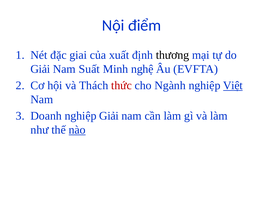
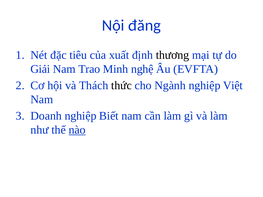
điểm: điểm -> đăng (144, 25)
giai: giai -> tiêu (78, 55)
Suất: Suất -> Trao (89, 69)
thức colour: red -> black (121, 86)
Việt underline: present -> none (233, 86)
nghiệp Giải: Giải -> Biết (109, 116)
